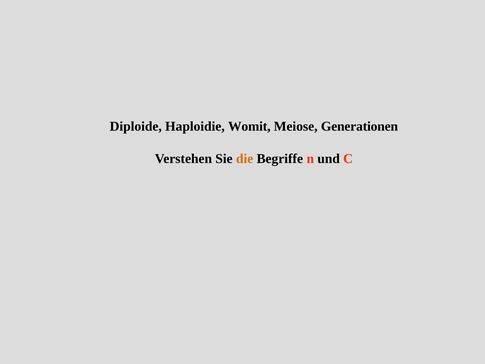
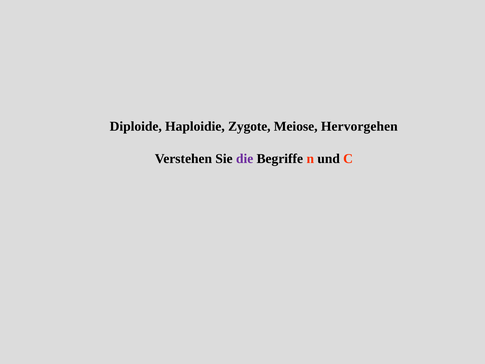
Womit: Womit -> Zygote (249, 126)
Generationen: Generationen -> Hervorgehen (359, 126)
die colour: orange -> purple (245, 159)
